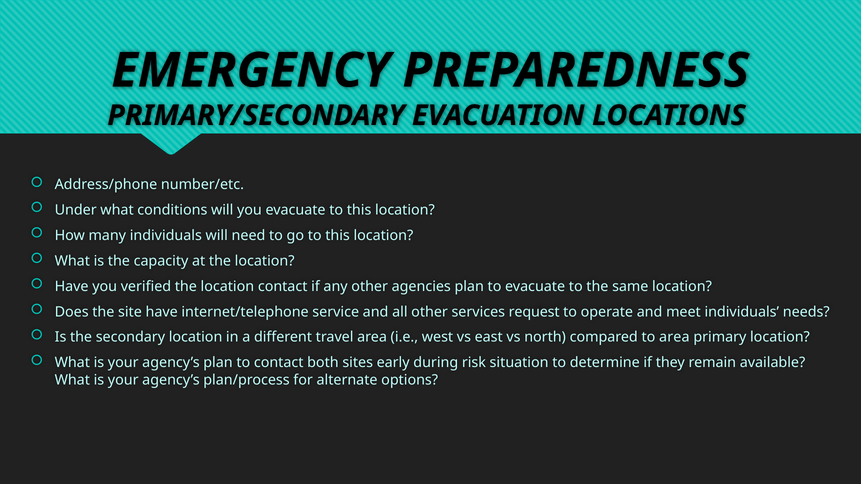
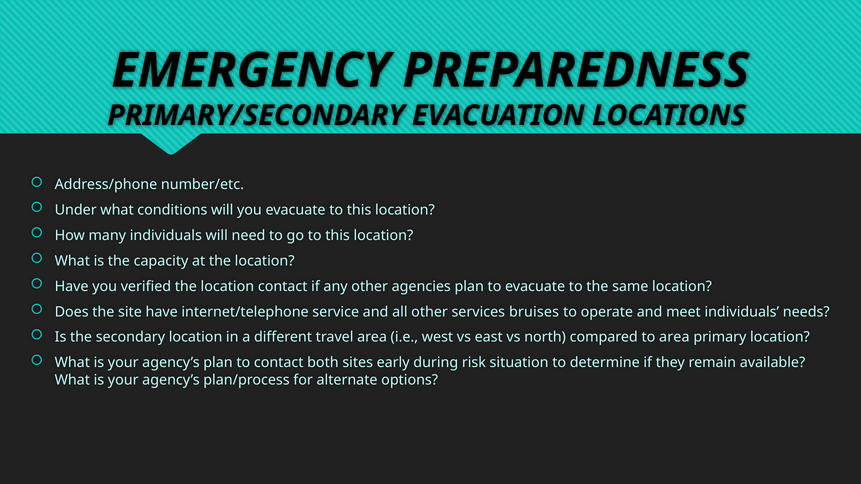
request: request -> bruises (534, 312)
